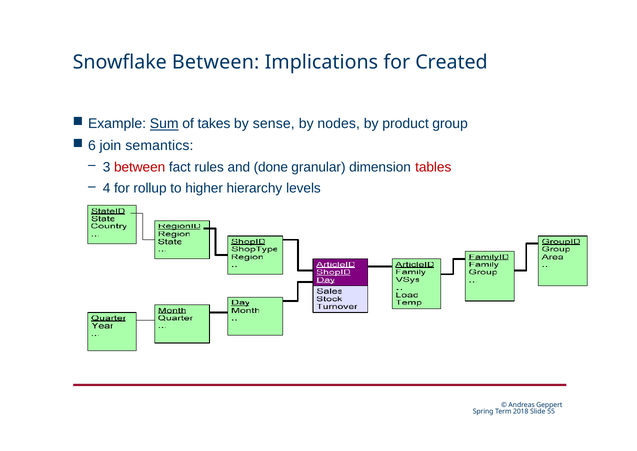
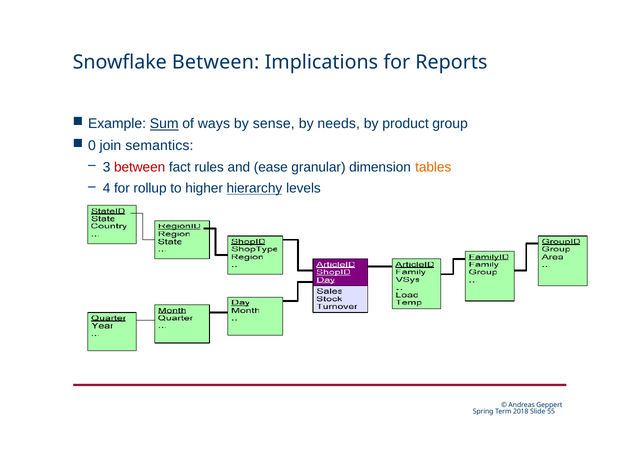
Created: Created -> Reports (451, 62)
takes: takes -> ways (214, 124)
nodes: nodes -> needs (339, 124)
6: 6 -> 0 (92, 146)
done: done -> ease (271, 167)
tables colour: red -> orange (433, 167)
hierarchy underline: none -> present (254, 188)
